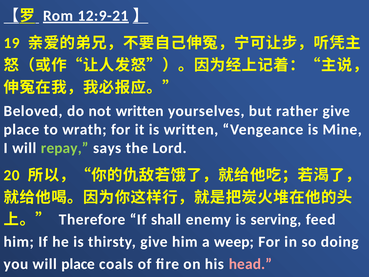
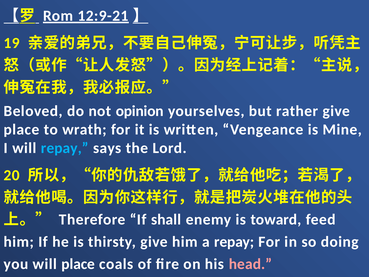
not written: written -> opinion (140, 111)
repay colour: light green -> light blue (65, 148)
serving: serving -> toward (276, 219)
a weep: weep -> repay (234, 242)
